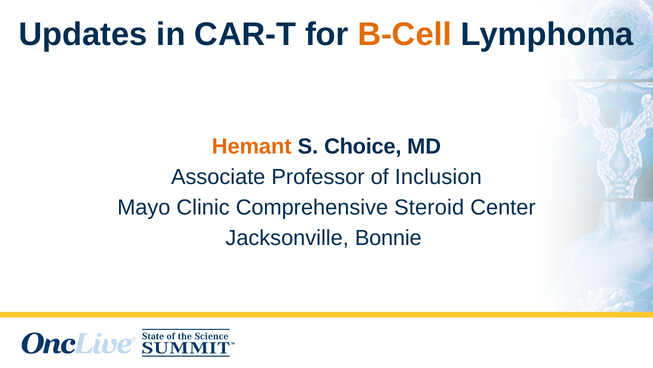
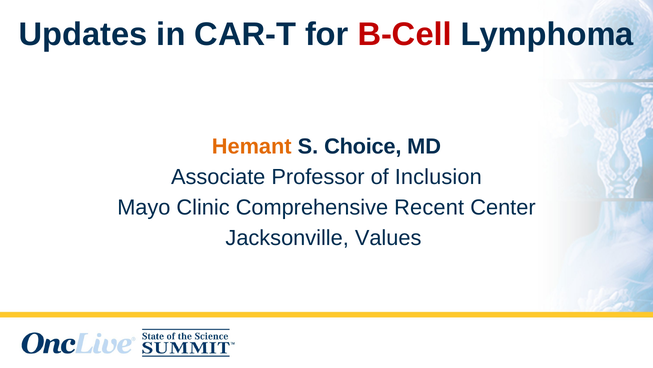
B-Cell colour: orange -> red (405, 34)
Steroid: Steroid -> Recent (429, 207)
Bonnie: Bonnie -> Values (388, 238)
